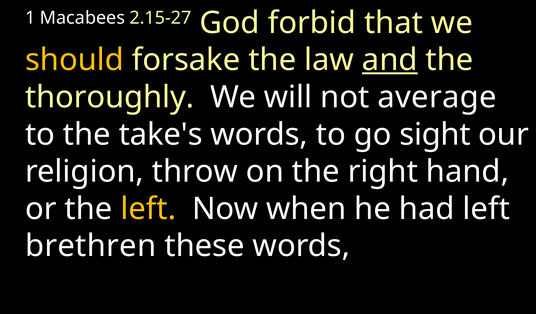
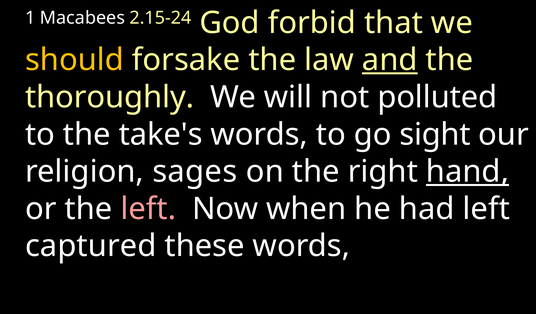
2.15-27: 2.15-27 -> 2.15-24 (161, 18)
average: average -> polluted (437, 97)
throw: throw -> sages (195, 172)
hand underline: none -> present (467, 172)
left colour: yellow -> pink (148, 209)
brethren: brethren -> captured (91, 246)
